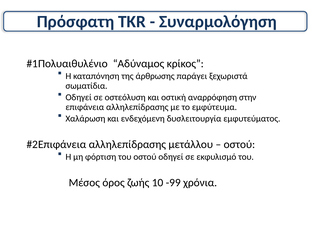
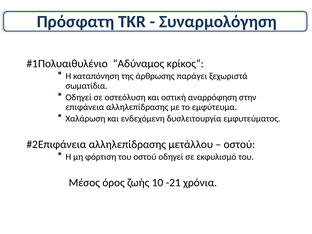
-99: -99 -> -21 (173, 183)
